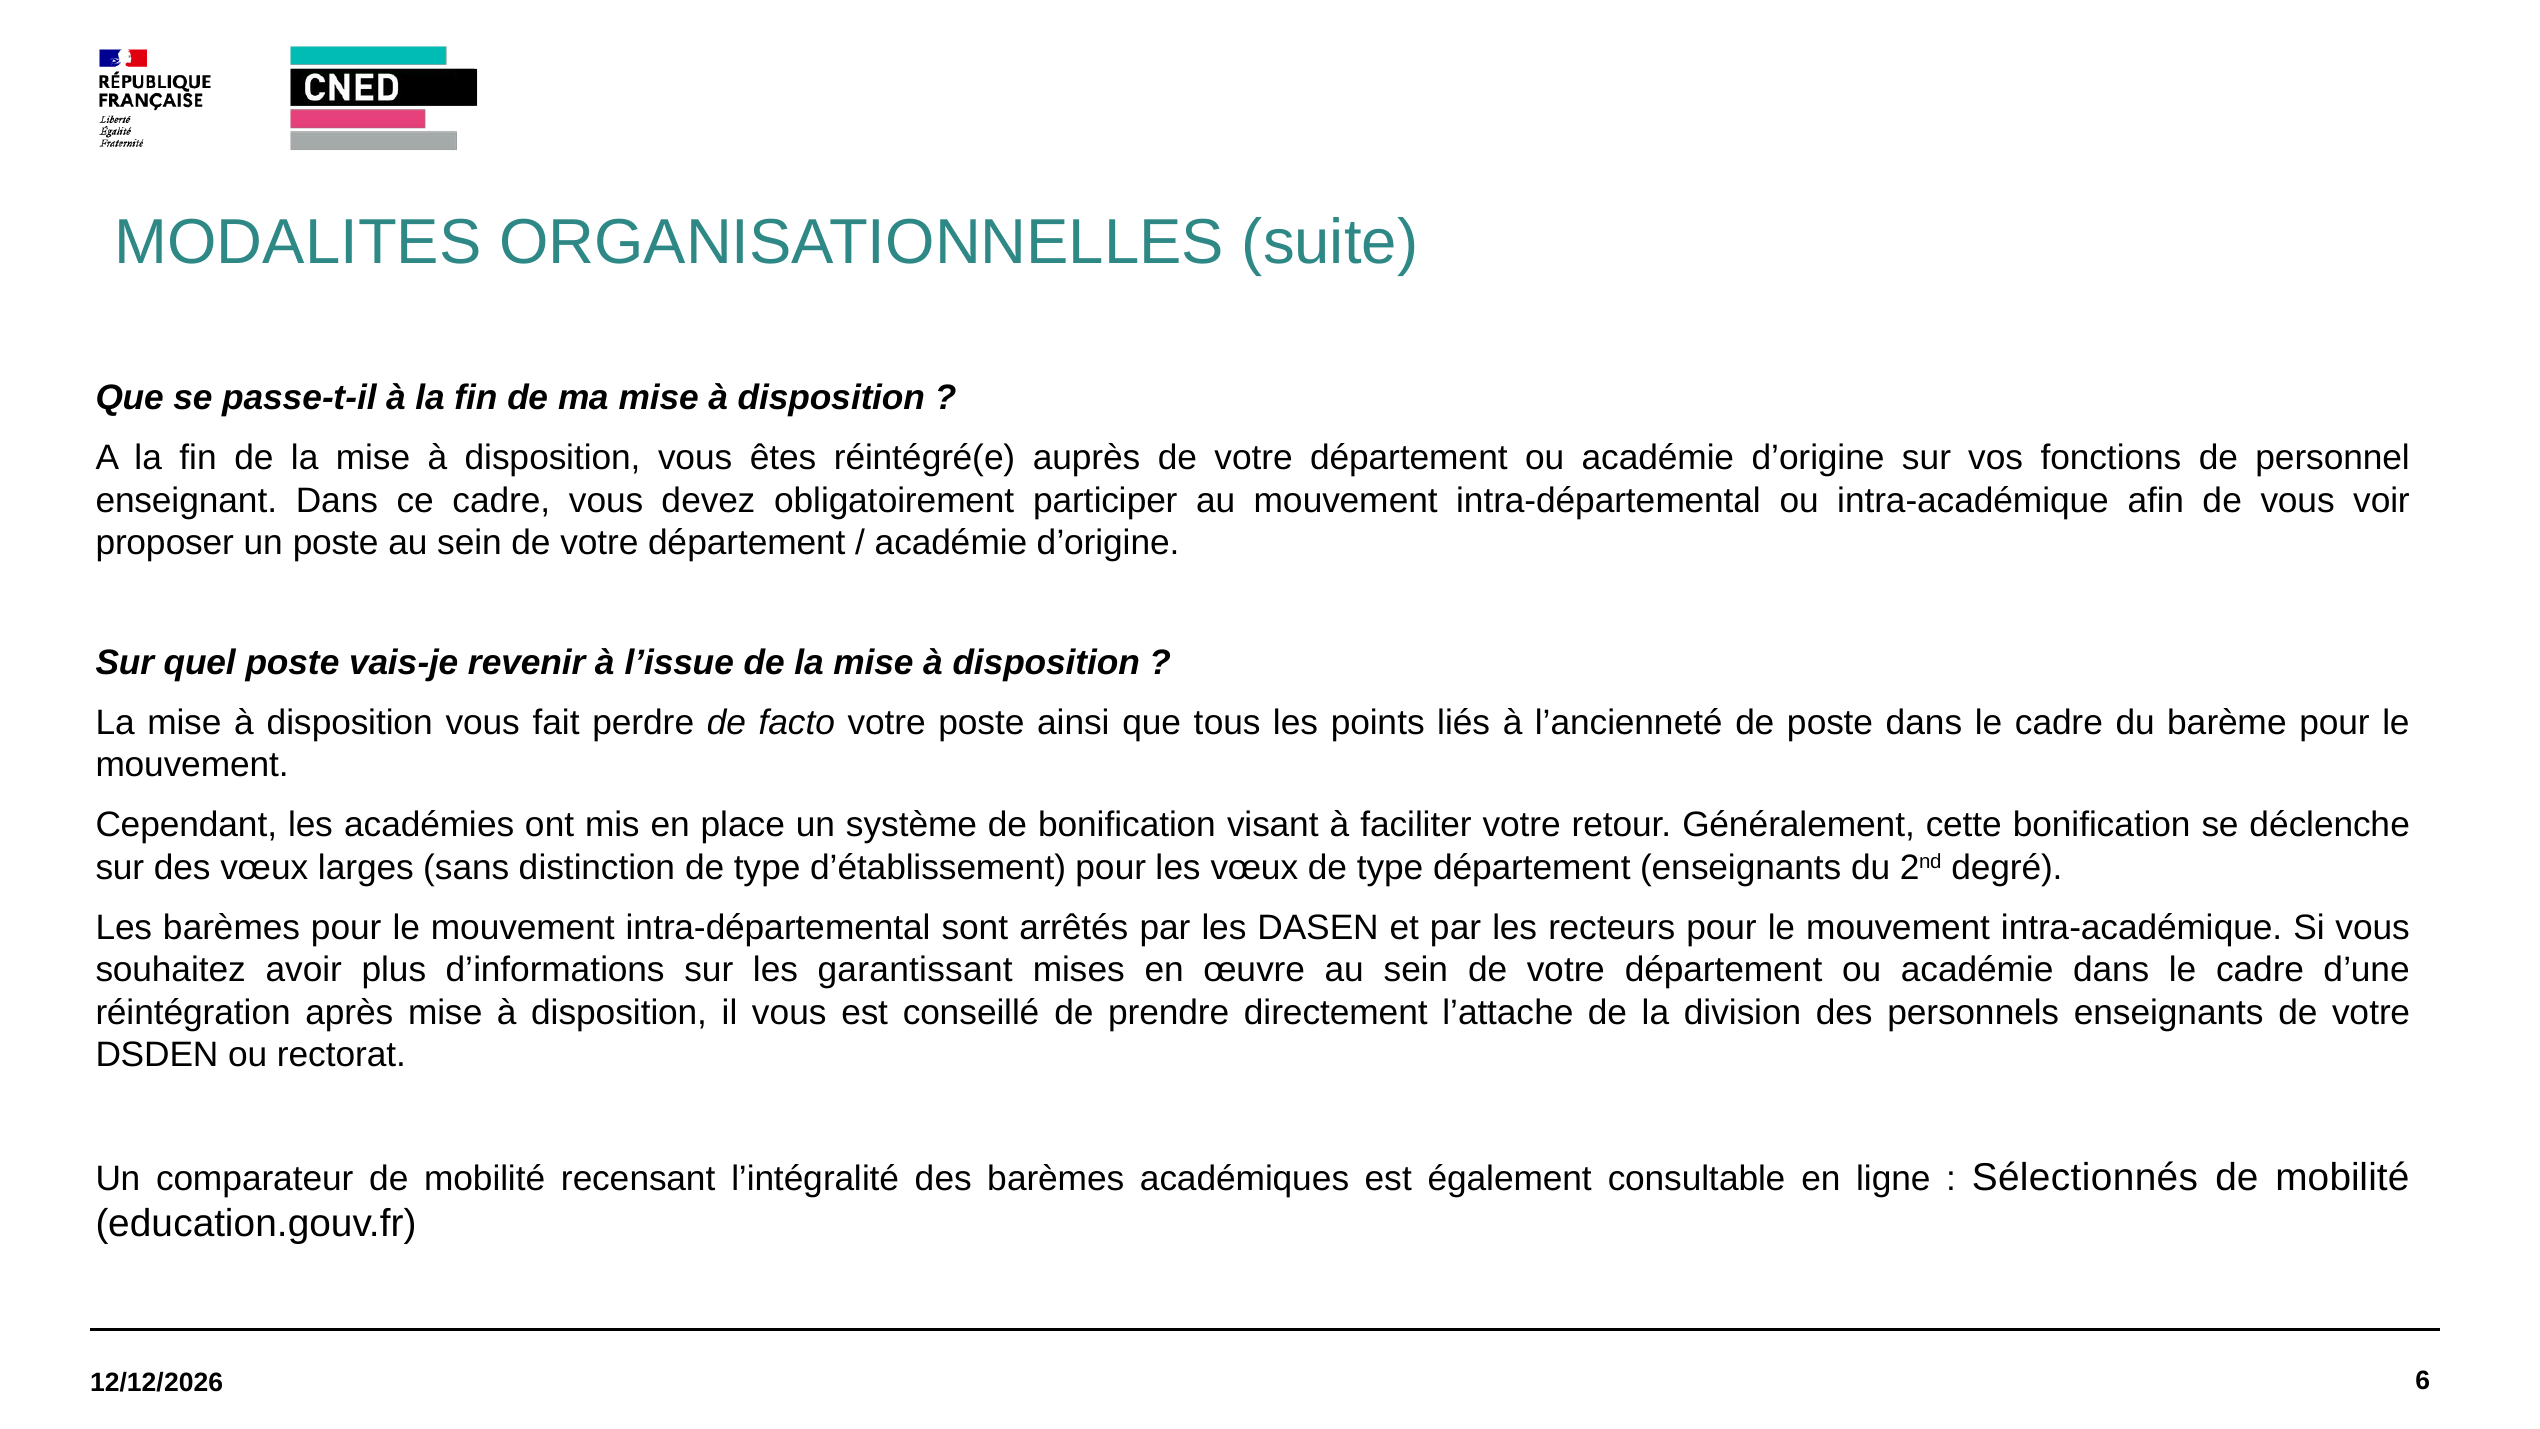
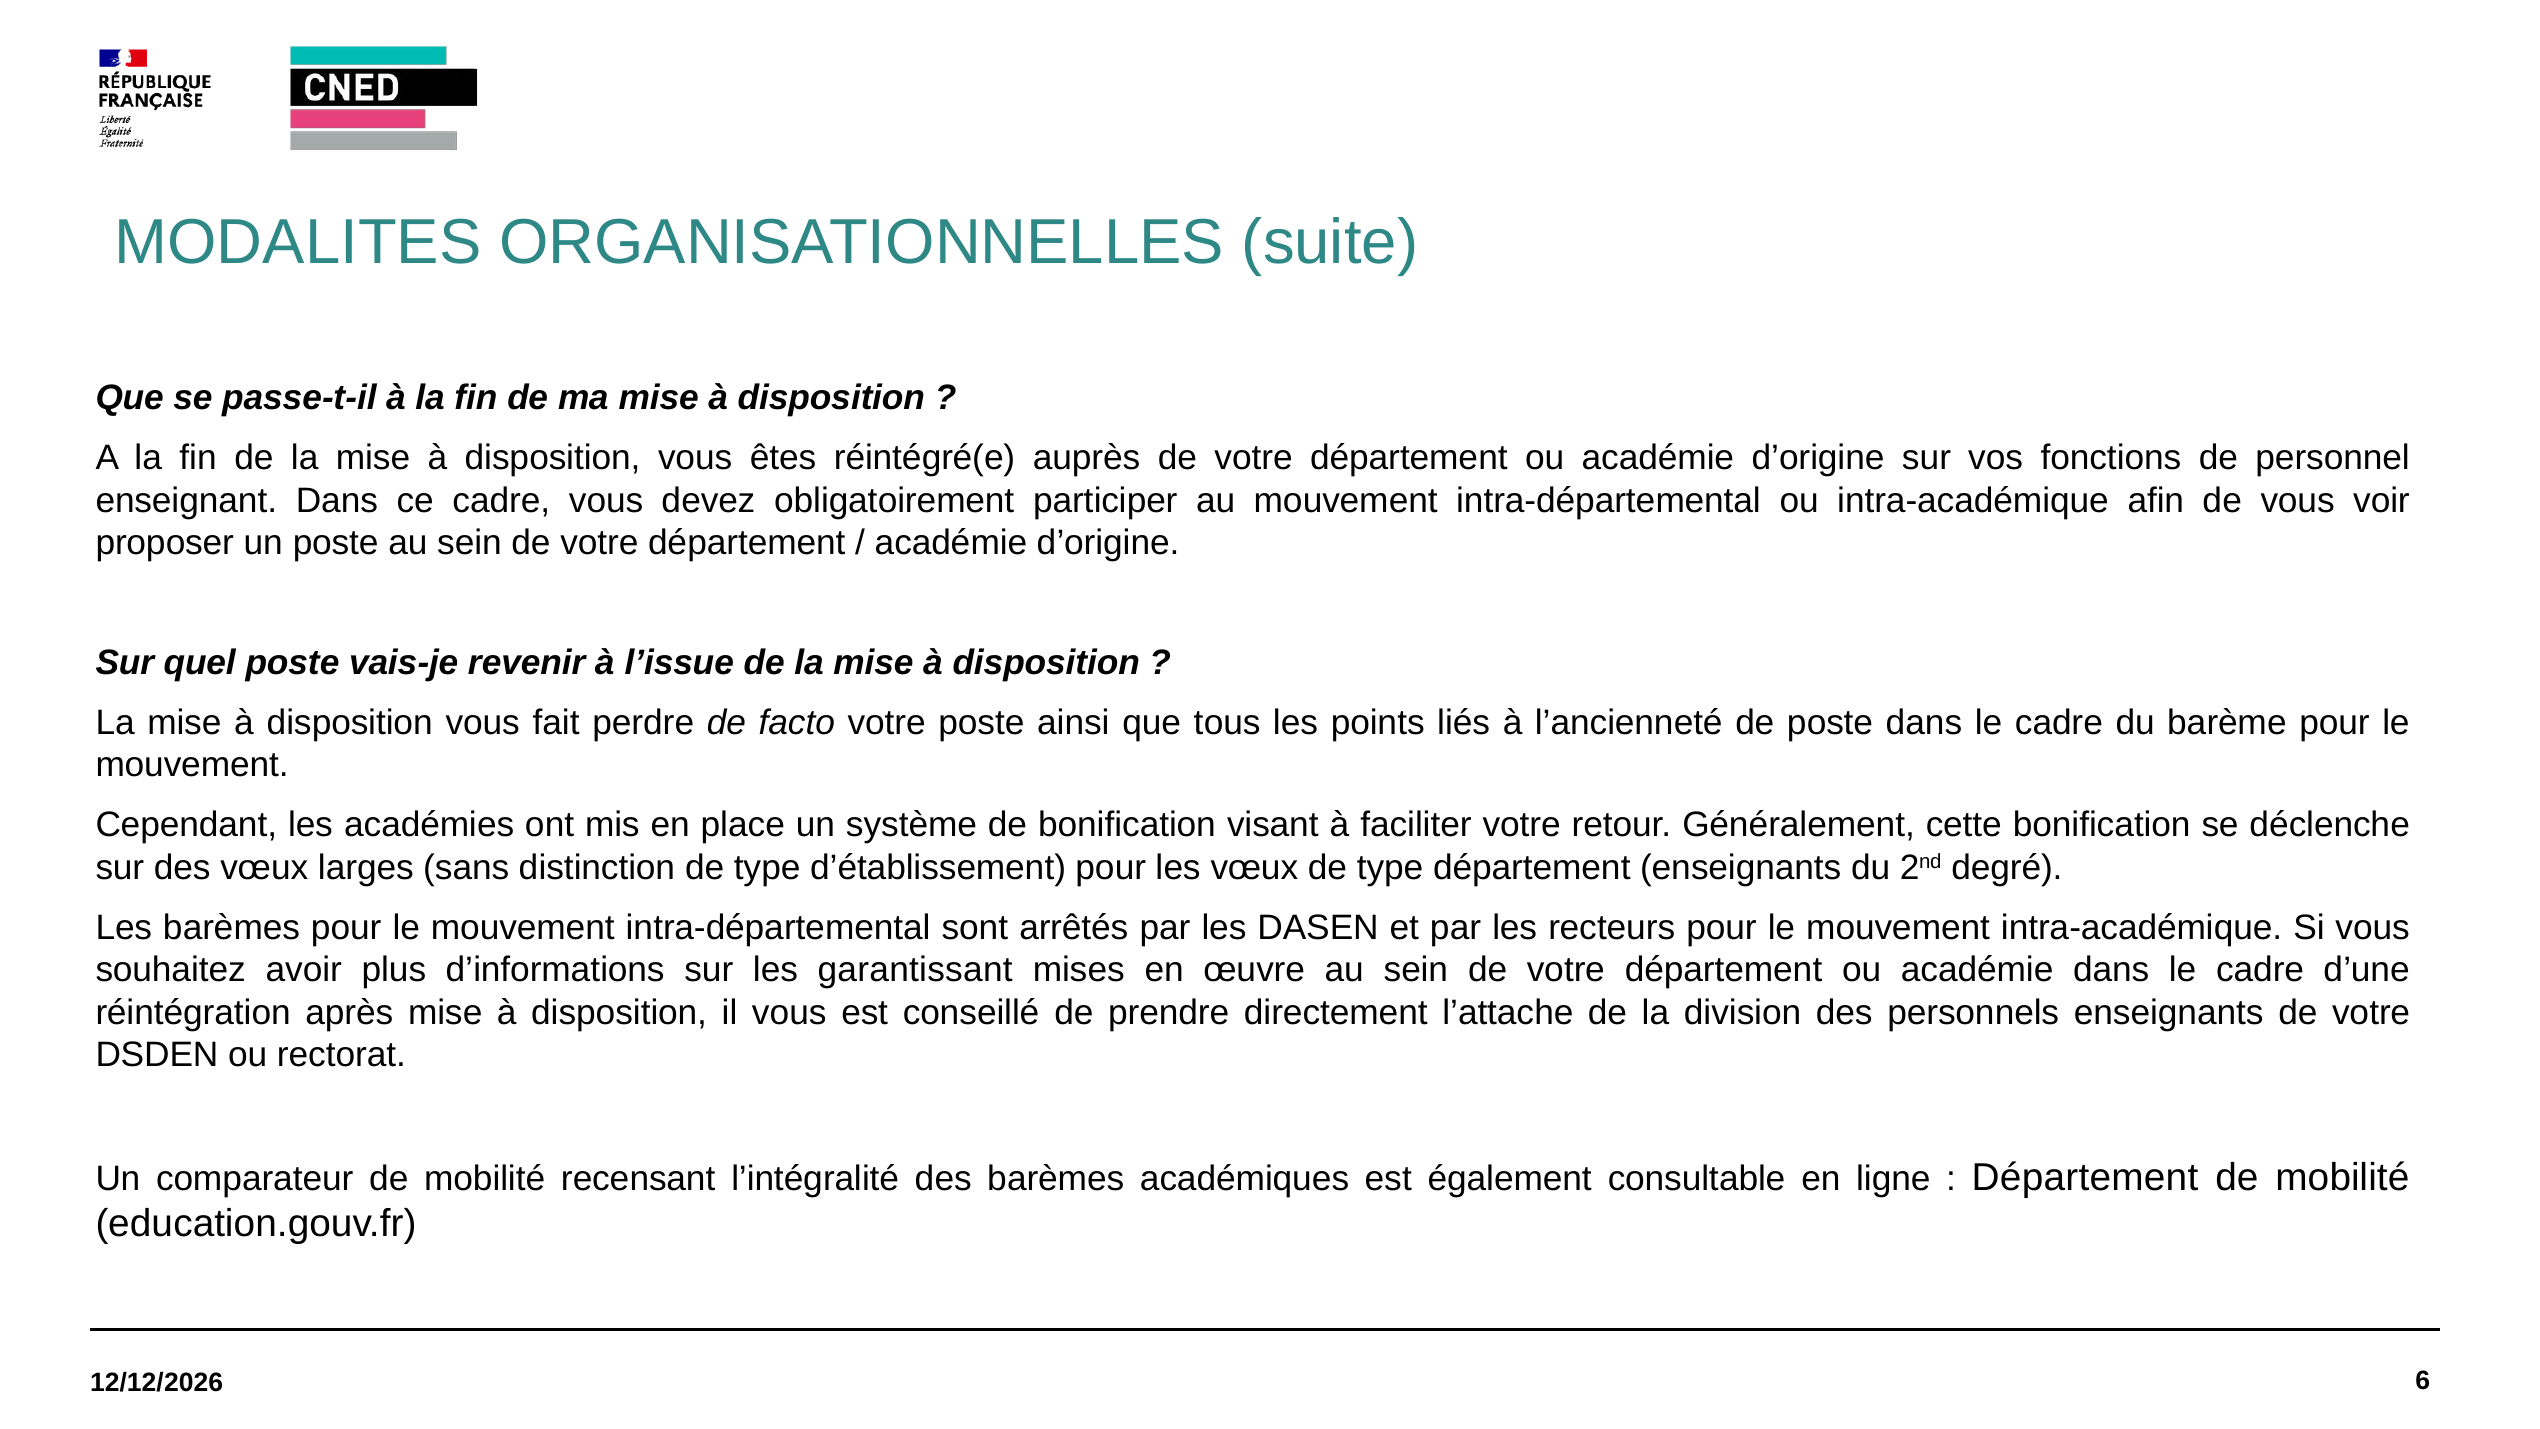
Sélectionnés: Sélectionnés -> Département (2085, 1177)
